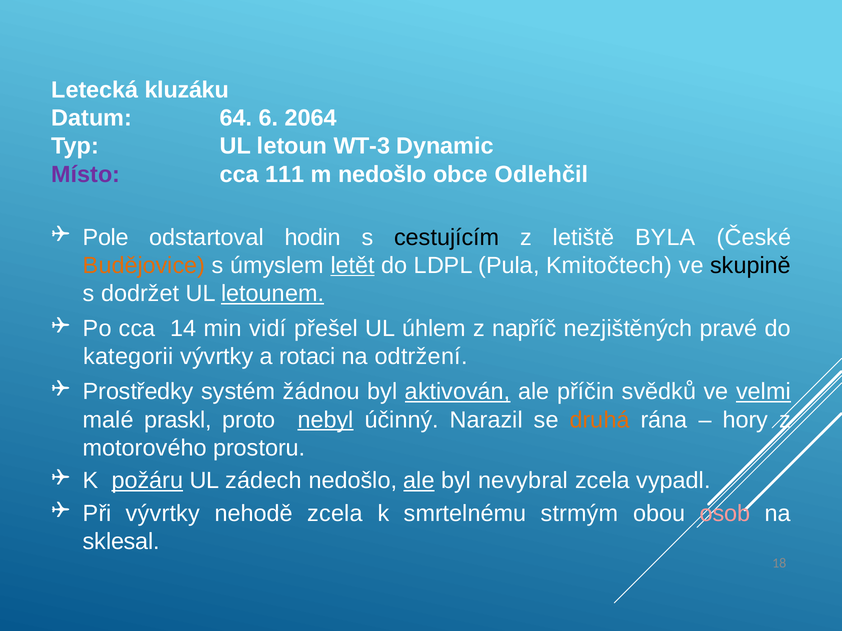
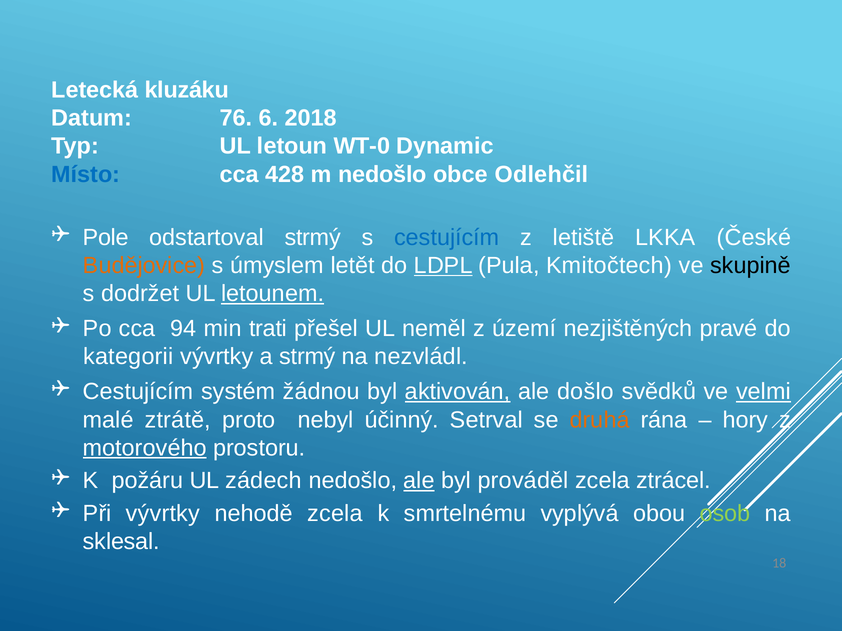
64: 64 -> 76 (236, 118)
2064: 2064 -> 2018 (311, 118)
WT-3: WT-3 -> WT-0 (362, 146)
Místo colour: purple -> blue (86, 174)
111: 111 -> 428 (285, 174)
odstartoval hodin: hodin -> strmý (313, 238)
cestujícím colour: black -> blue (447, 238)
BYLA: BYLA -> LKKA (665, 238)
letět underline: present -> none (353, 266)
LDPL underline: none -> present (443, 266)
14: 14 -> 94 (183, 329)
vidí: vidí -> trati (268, 329)
úhlem: úhlem -> neměl (434, 329)
napříč: napříč -> území (524, 329)
a rotaci: rotaci -> strmý (307, 357)
odtržení: odtržení -> nezvládl (421, 357)
Prostředky: Prostředky -> Cestujícím (138, 392)
příčin: příčin -> došlo (586, 392)
praskl: praskl -> ztrátě (178, 420)
nebyl underline: present -> none (326, 420)
Narazil: Narazil -> Setrval (486, 420)
motorového underline: none -> present (145, 448)
požáru underline: present -> none (147, 481)
nevybral: nevybral -> prováděl (523, 481)
vypadl: vypadl -> ztrácel (674, 481)
strmým: strmým -> vyplývá (580, 514)
osob colour: pink -> light green (725, 514)
